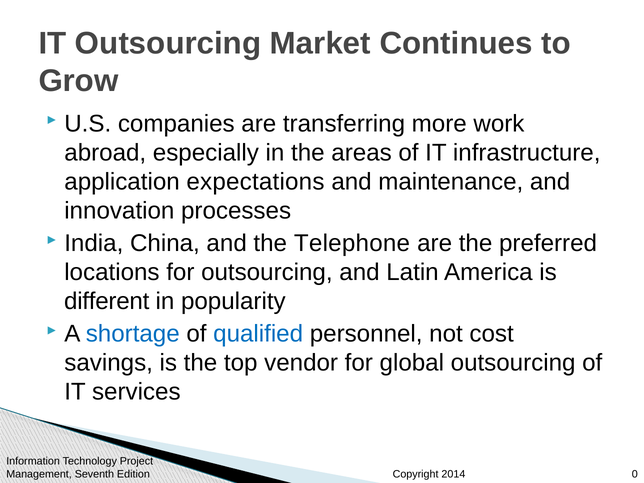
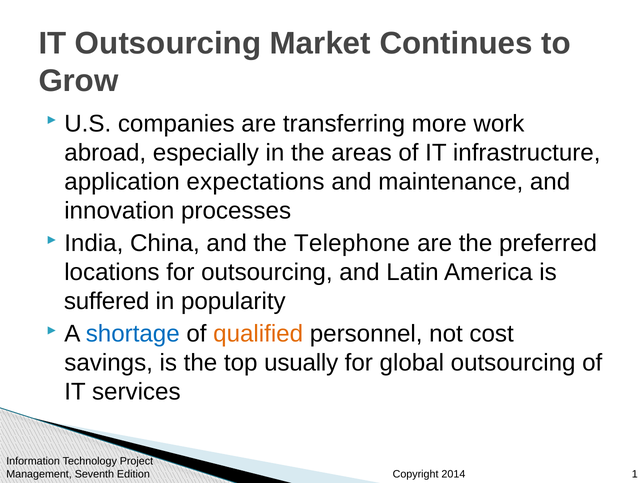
different: different -> suffered (107, 301)
qualified colour: blue -> orange (258, 334)
vendor: vendor -> usually (301, 363)
0: 0 -> 1 (635, 474)
